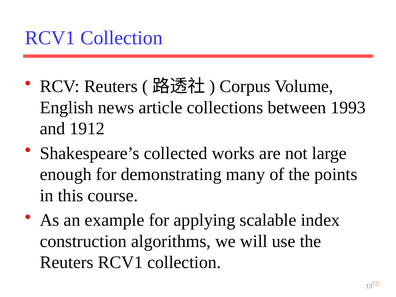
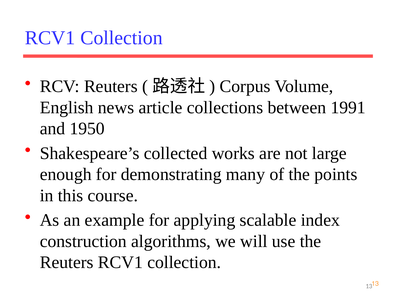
1993: 1993 -> 1991 (348, 108)
1912: 1912 -> 1950 (87, 129)
